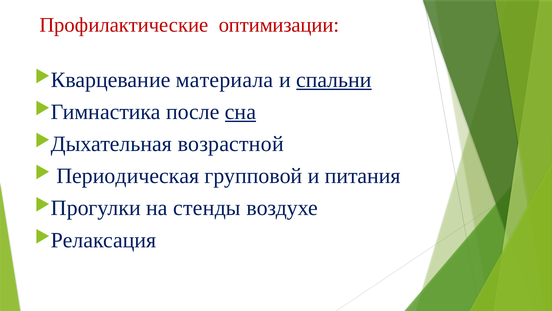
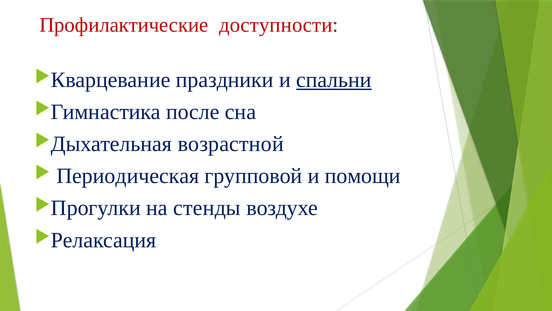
оптимизации: оптимизации -> доступности (279, 25)
материала: материала -> праздники (225, 80)
сна underline: present -> none (241, 112)
питания: питания -> помощи (363, 176)
